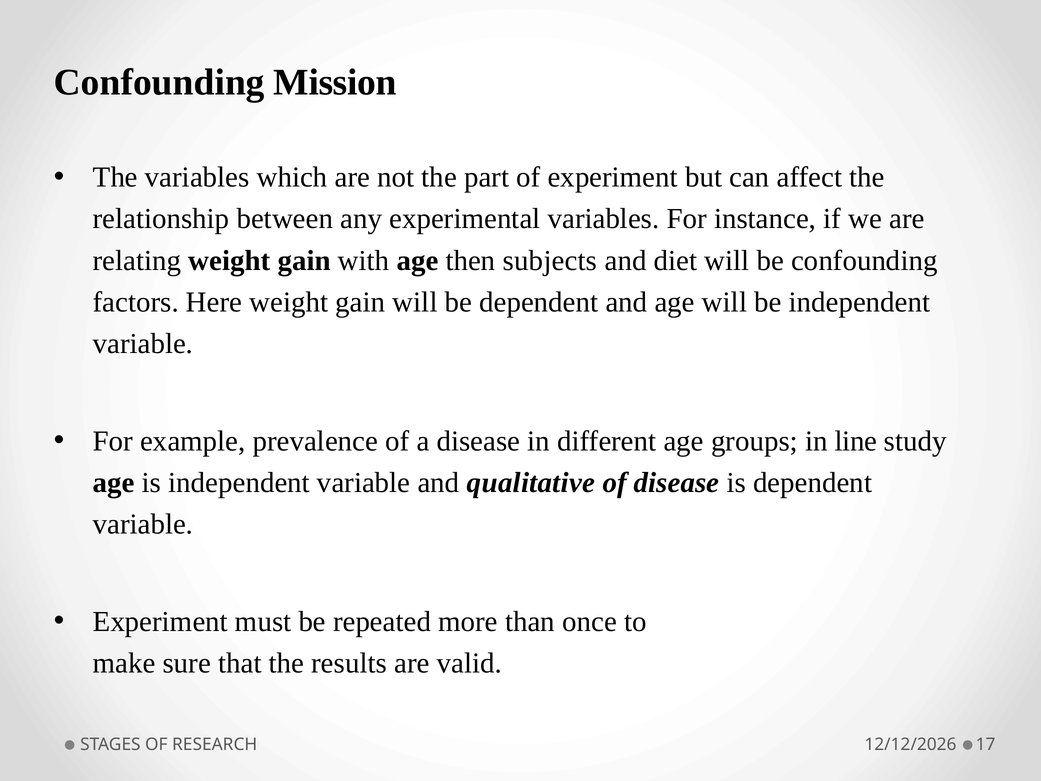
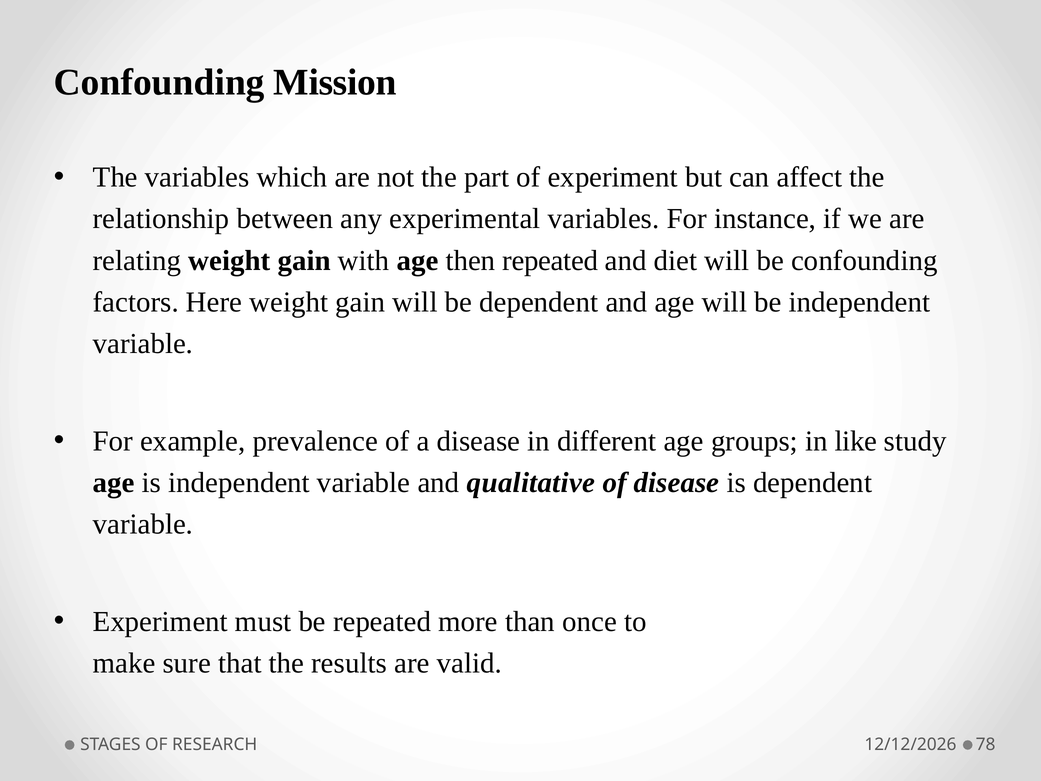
then subjects: subjects -> repeated (550, 260)
line: line -> like (856, 441)
17: 17 -> 78 (986, 744)
